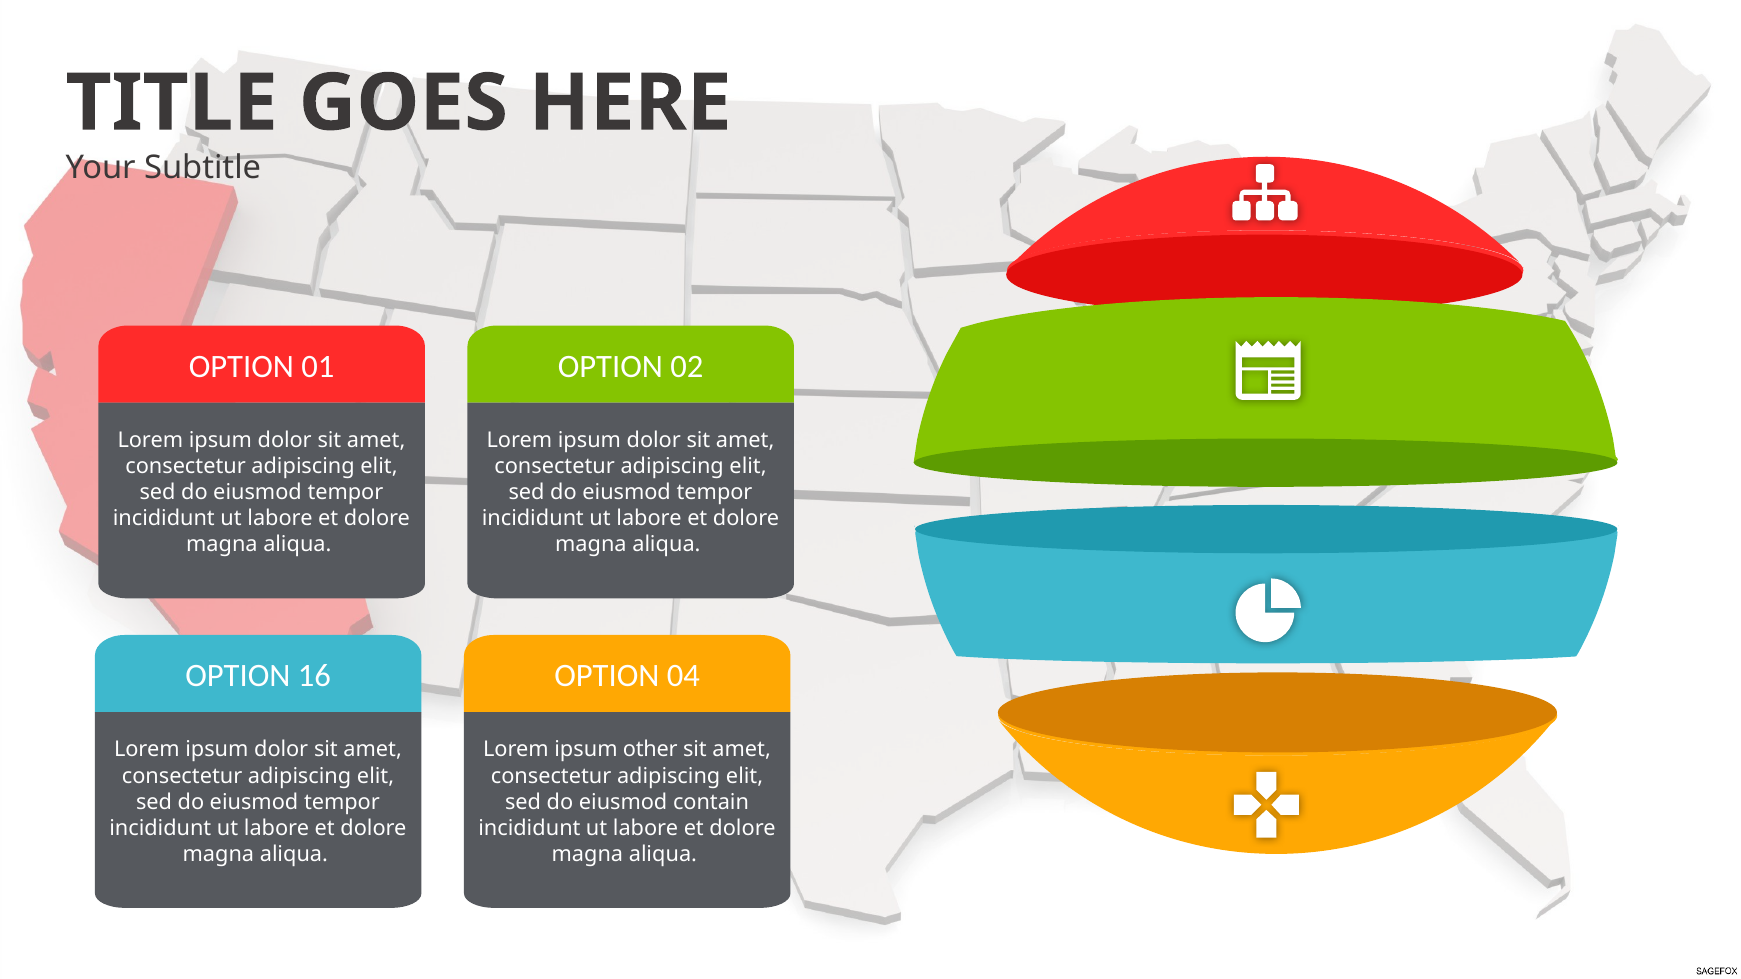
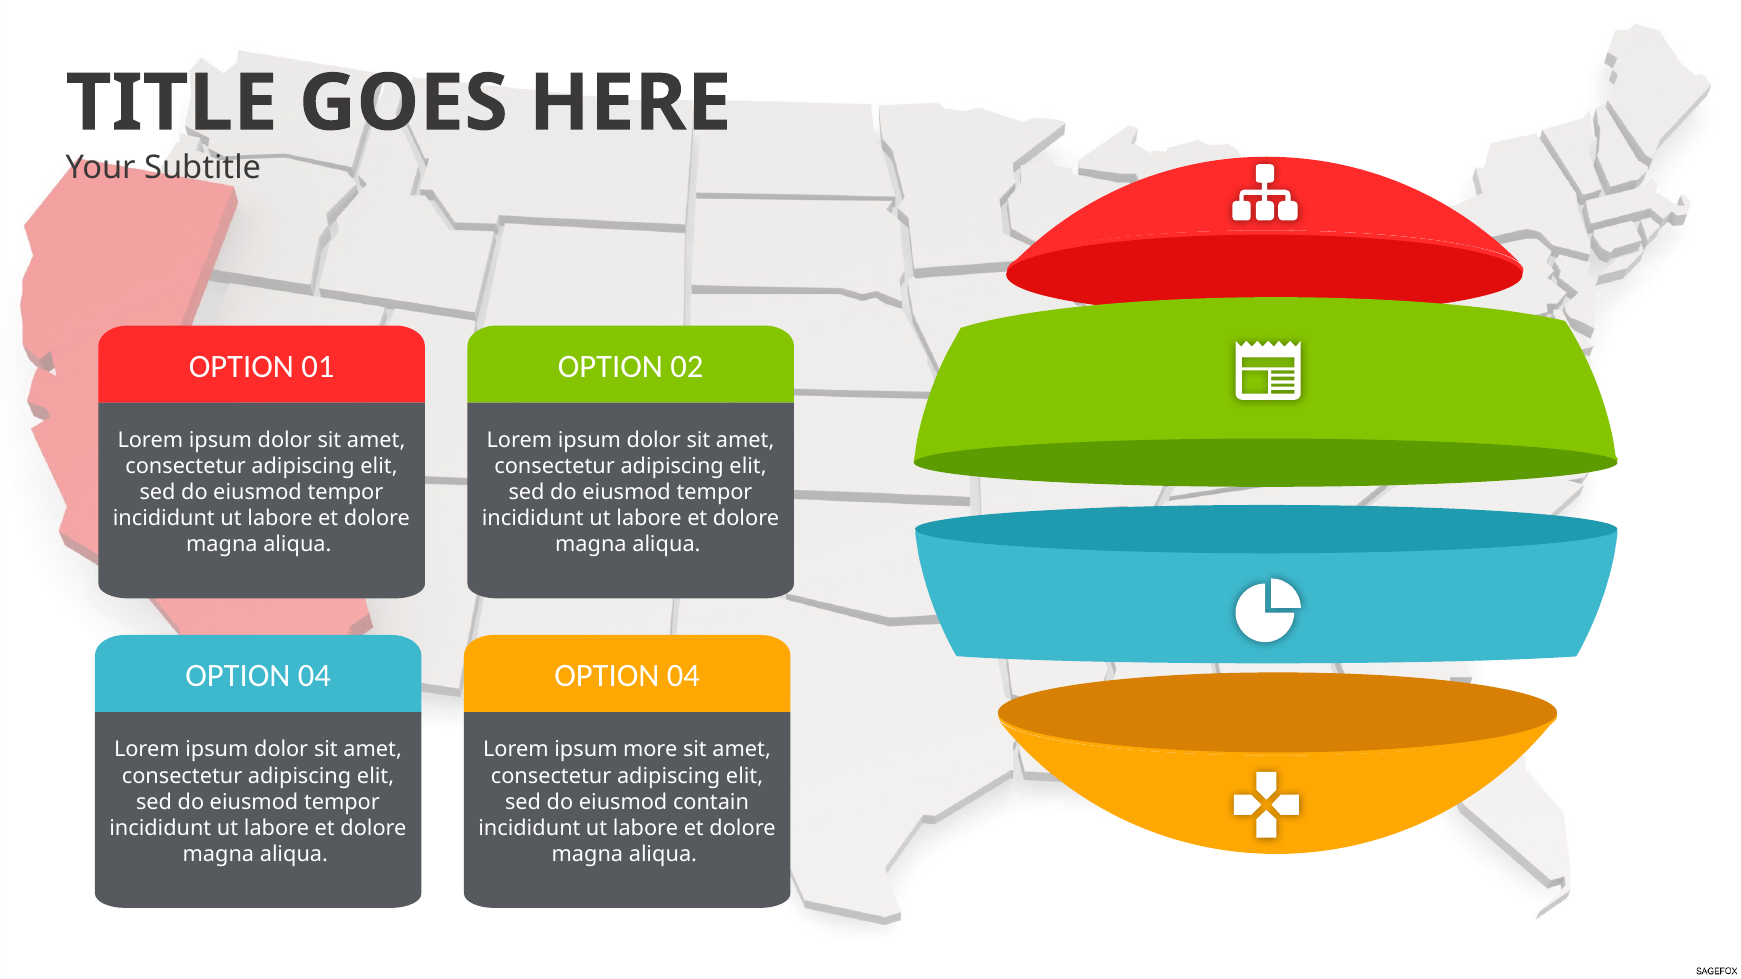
16: 16 -> 04 (314, 676)
other: other -> more (650, 750)
